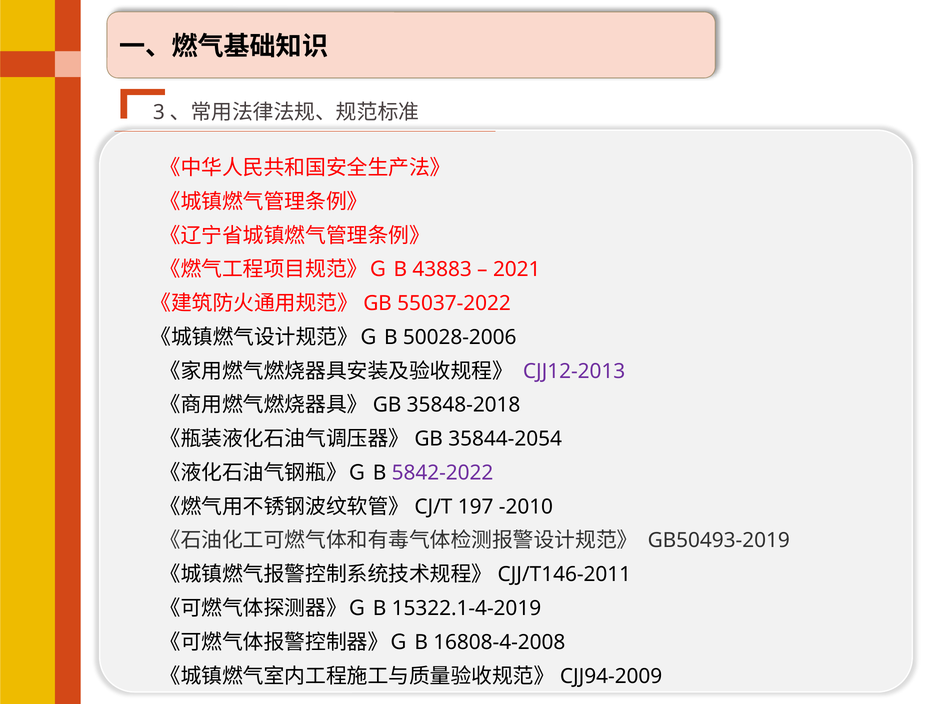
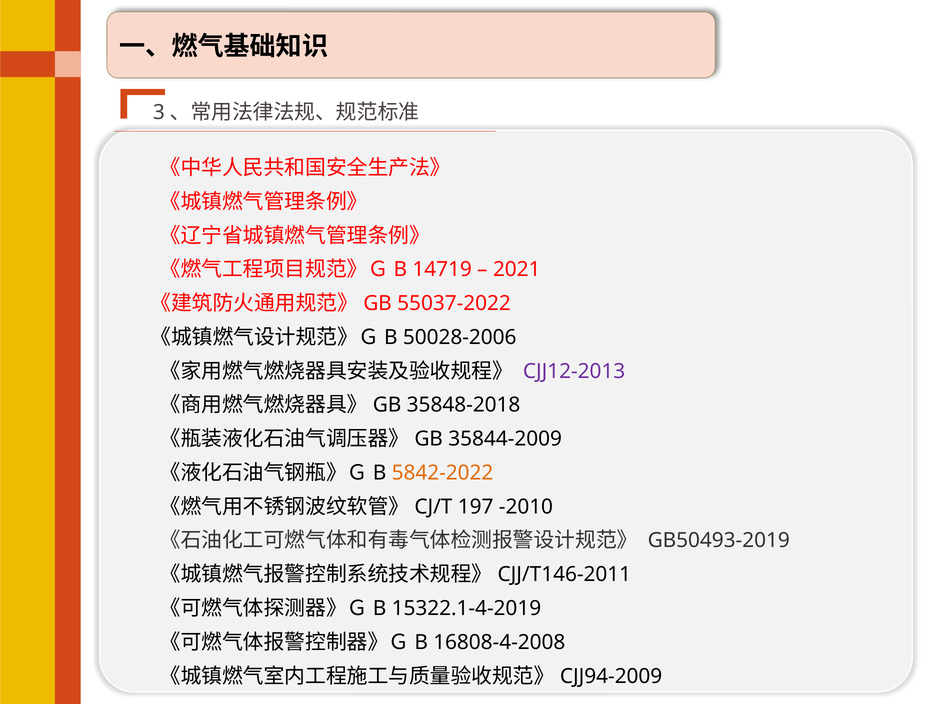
43883: 43883 -> 14719 (442, 269)
35844-2054: 35844-2054 -> 35844-2009 (505, 439)
5842-2022 colour: purple -> orange (443, 473)
